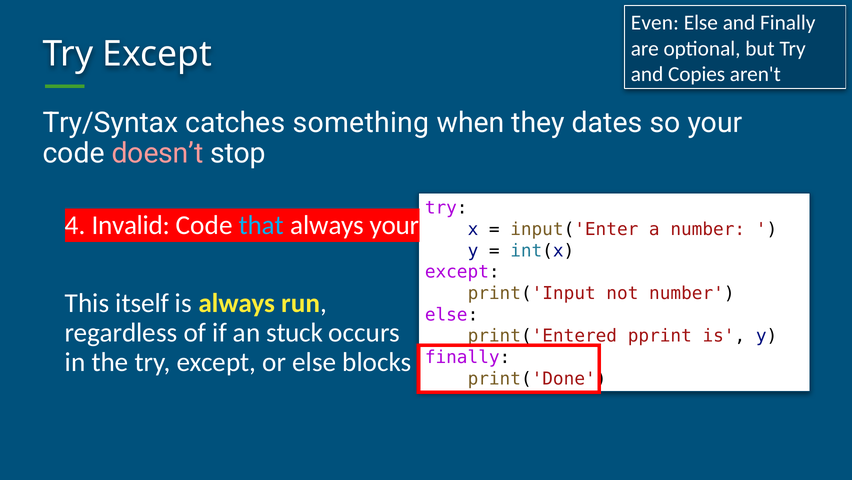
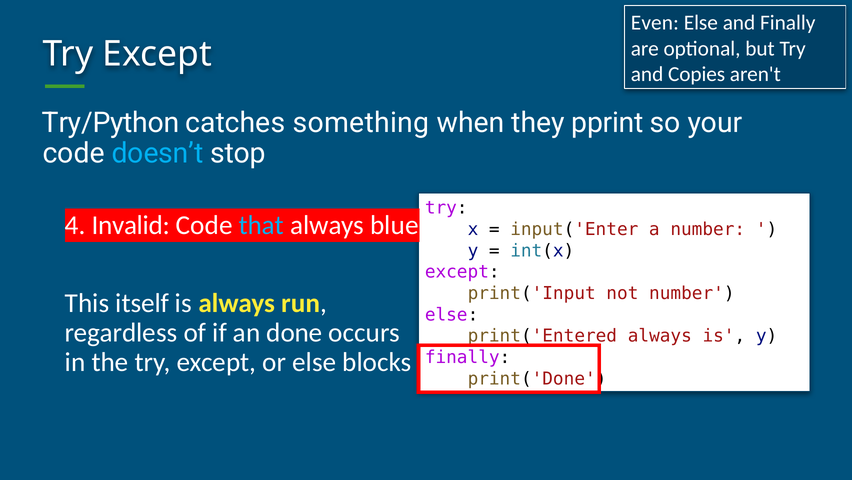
Try/Syntax: Try/Syntax -> Try/Python (111, 122)
dates: dates -> pprint (607, 122)
doesn’t colour: pink -> light blue (157, 153)
always your: your -> blue (394, 225)
stuck: stuck -> done (294, 332)
pprint: pprint -> always (660, 336)
